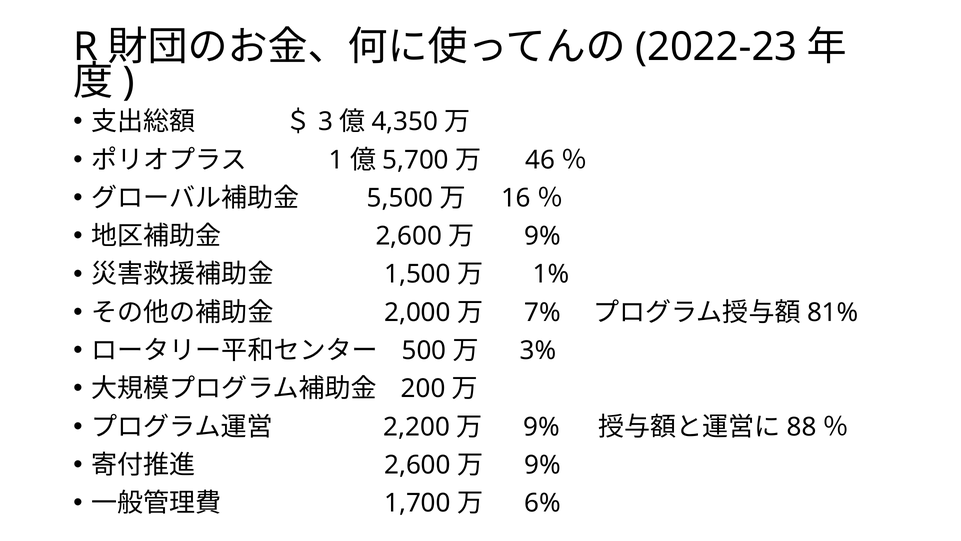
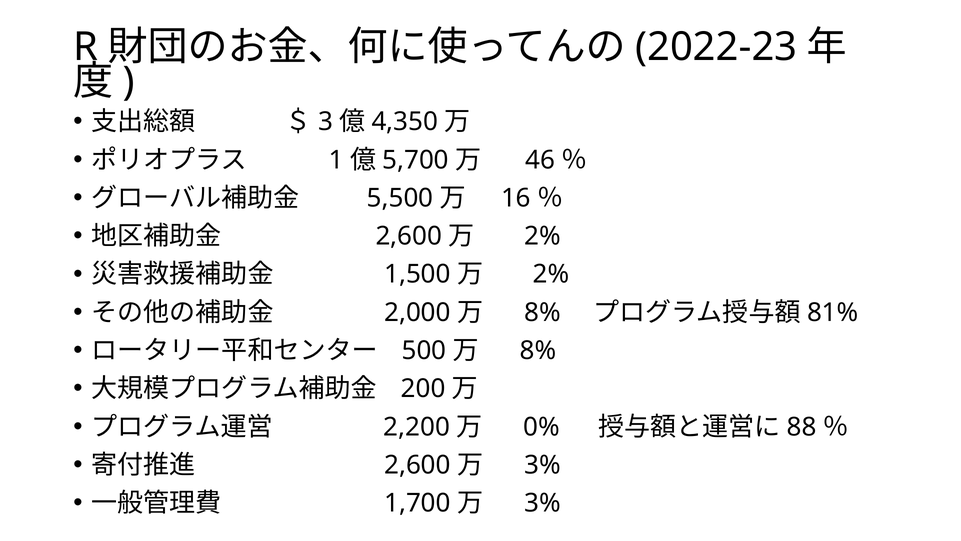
9%: 9% -> 2% (542, 236)
1%: 1% -> 2% (551, 274)
7%: 7% -> 8% (543, 312)
3%: 3% -> 8% (538, 350)
9%: 9% -> 0% (542, 427)
9%: 9% -> 3% (543, 465)
6%: 6% -> 3% (543, 503)
